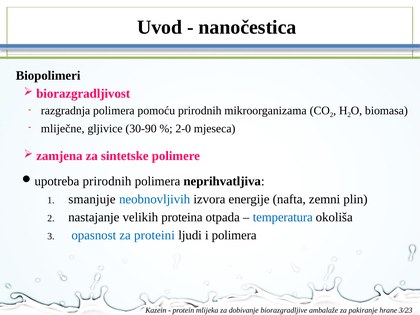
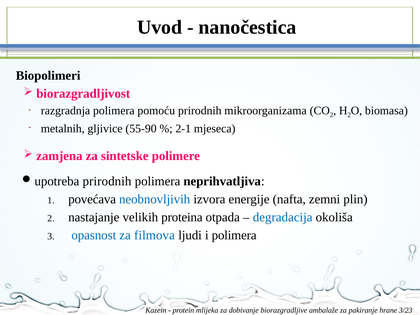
mliječne: mliječne -> metalnih (63, 129)
30-90: 30-90 -> 55-90 (141, 129)
2-0: 2-0 -> 2-1 (183, 129)
smanjuje: smanjuje -> povećava (92, 199)
temperatura: temperatura -> degradacija (283, 217)
proteini: proteini -> filmova (154, 235)
